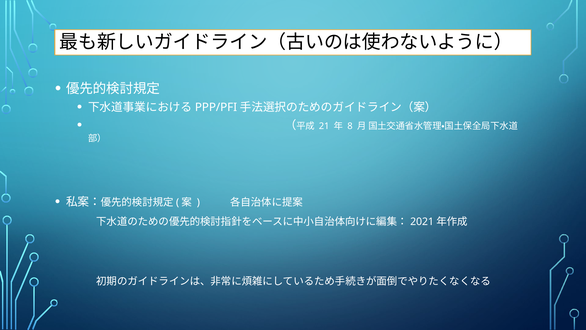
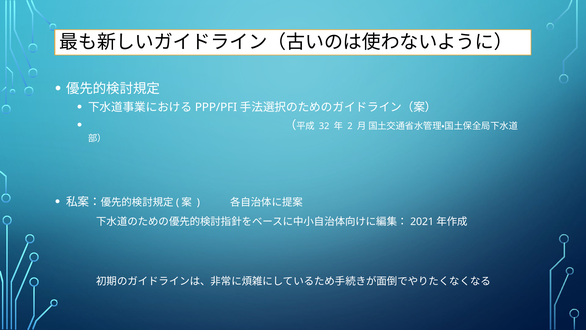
21: 21 -> 32 (324, 126)
8: 8 -> 2 (350, 126)
